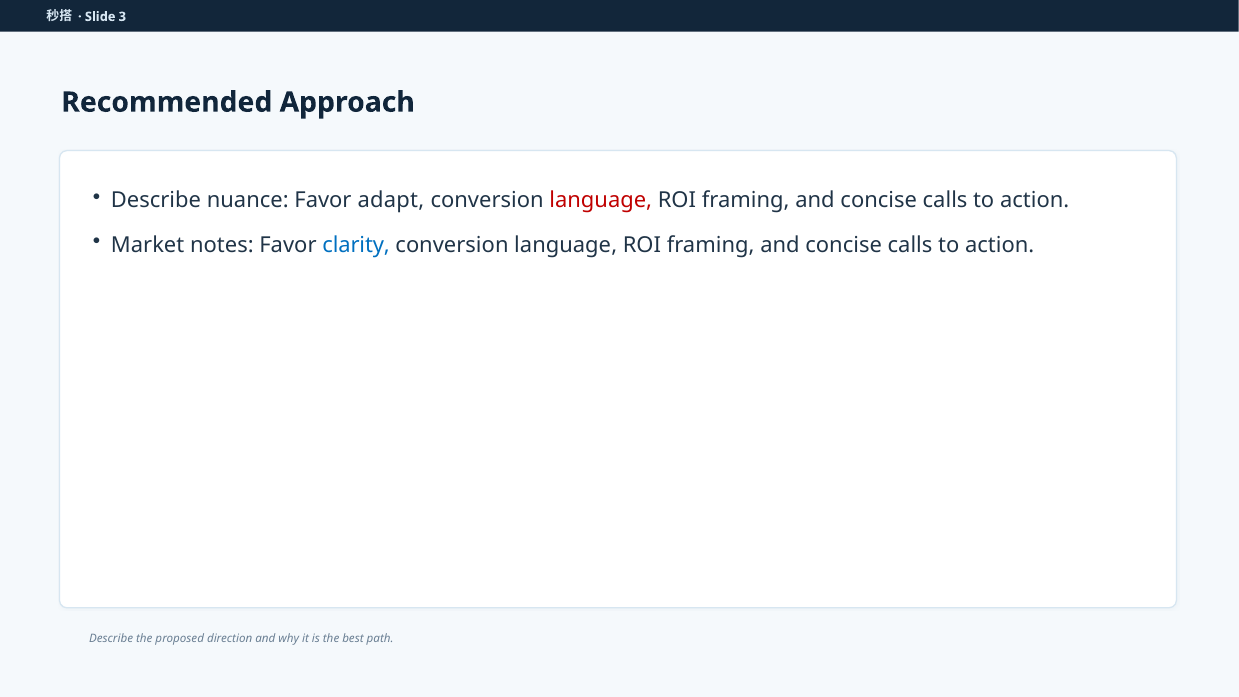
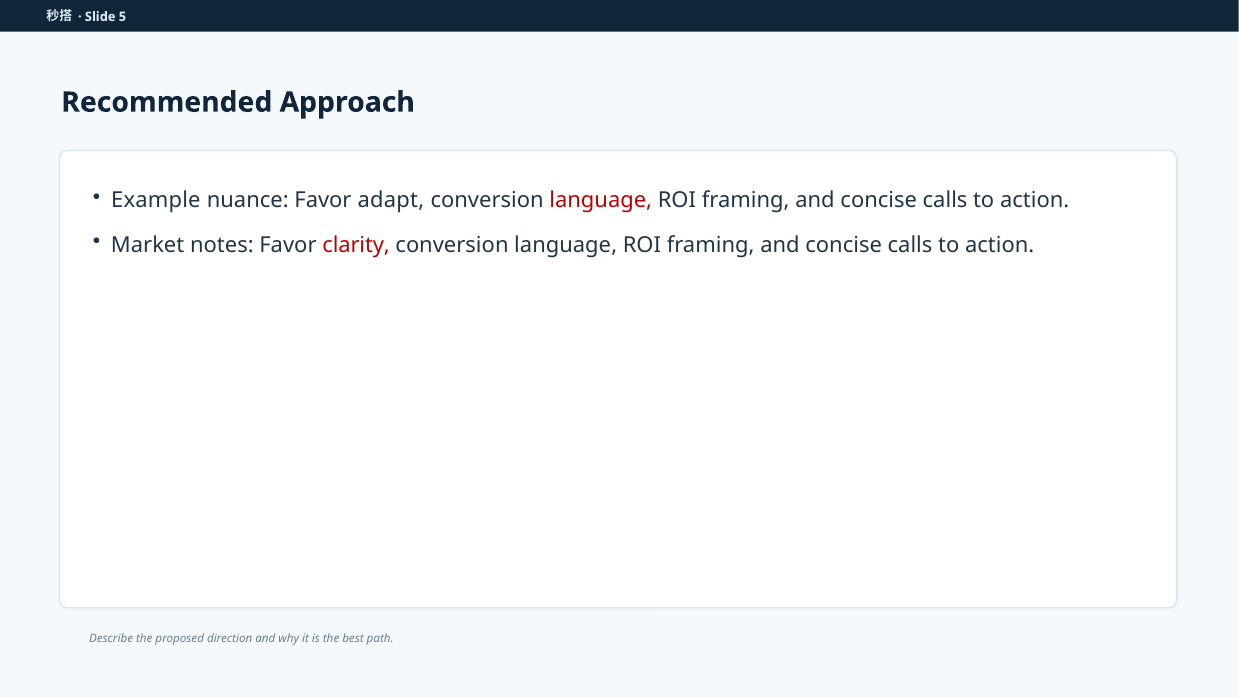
3: 3 -> 5 (122, 17)
Describe: Describe -> Example (156, 201)
clarity colour: blue -> red (356, 245)
